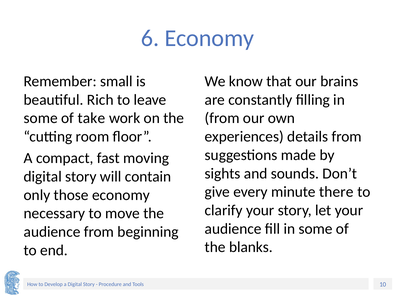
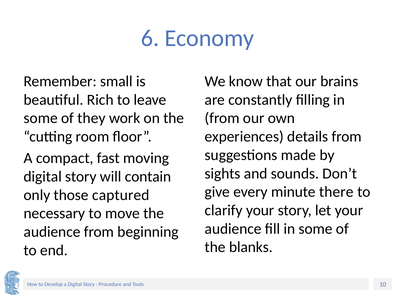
take: take -> they (91, 118)
those economy: economy -> captured (121, 195)
